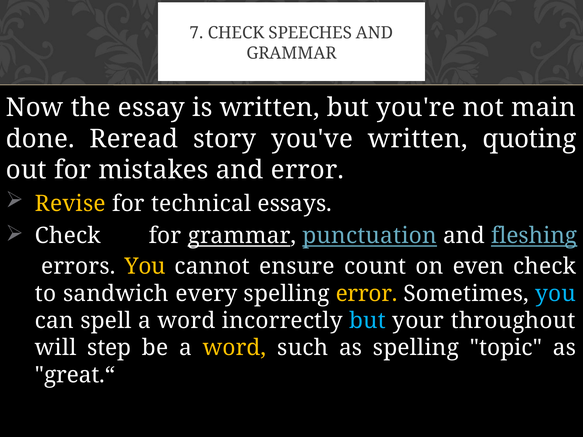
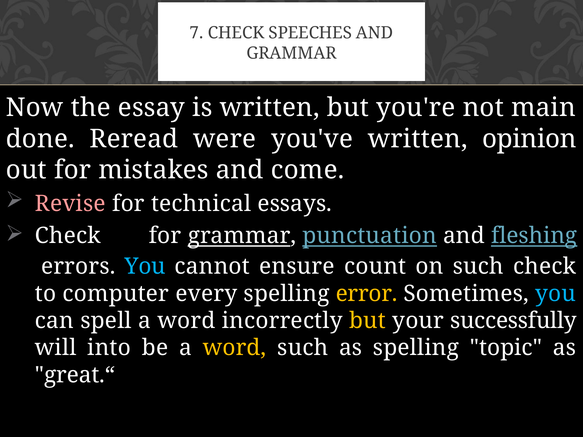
story: story -> were (225, 139)
quoting: quoting -> opinion (529, 139)
and error: error -> come (307, 170)
Revise colour: yellow -> pink (70, 204)
You colour: yellow -> light blue (145, 267)
on even: even -> such (478, 267)
sandwich: sandwich -> computer (116, 294)
but colour: light blue -> yellow (367, 321)
throughout: throughout -> successfully (513, 321)
step: step -> into (109, 348)
